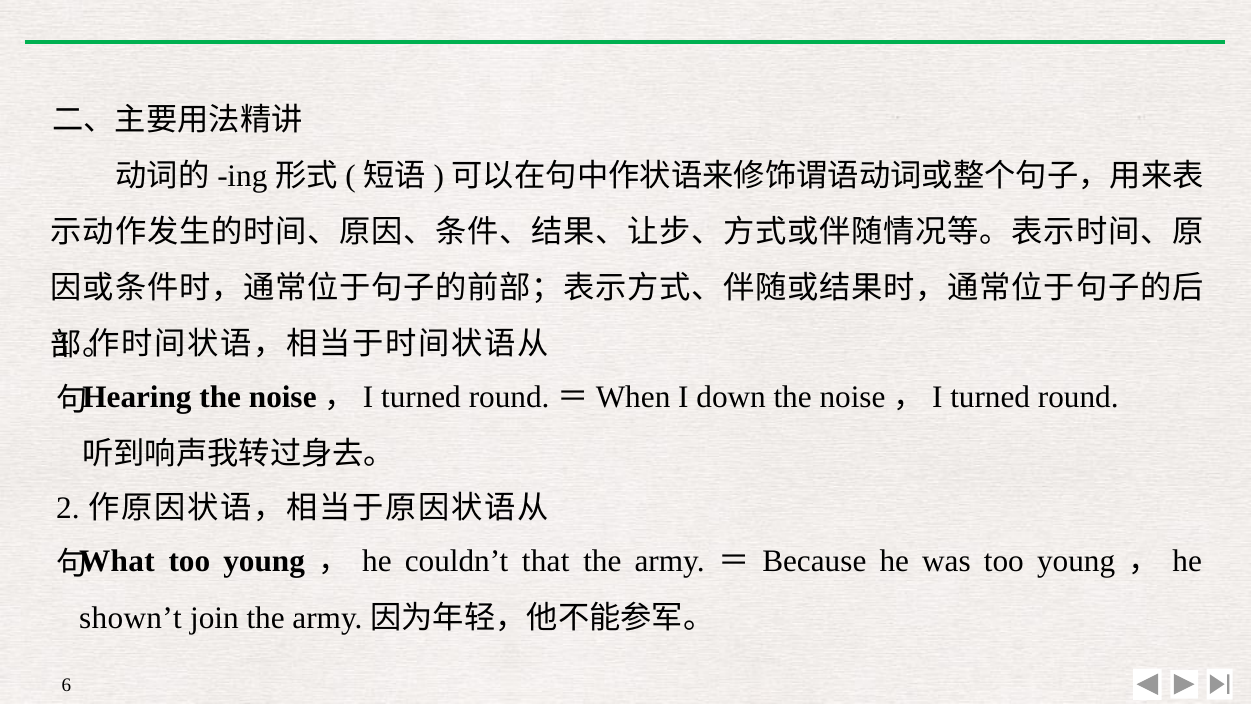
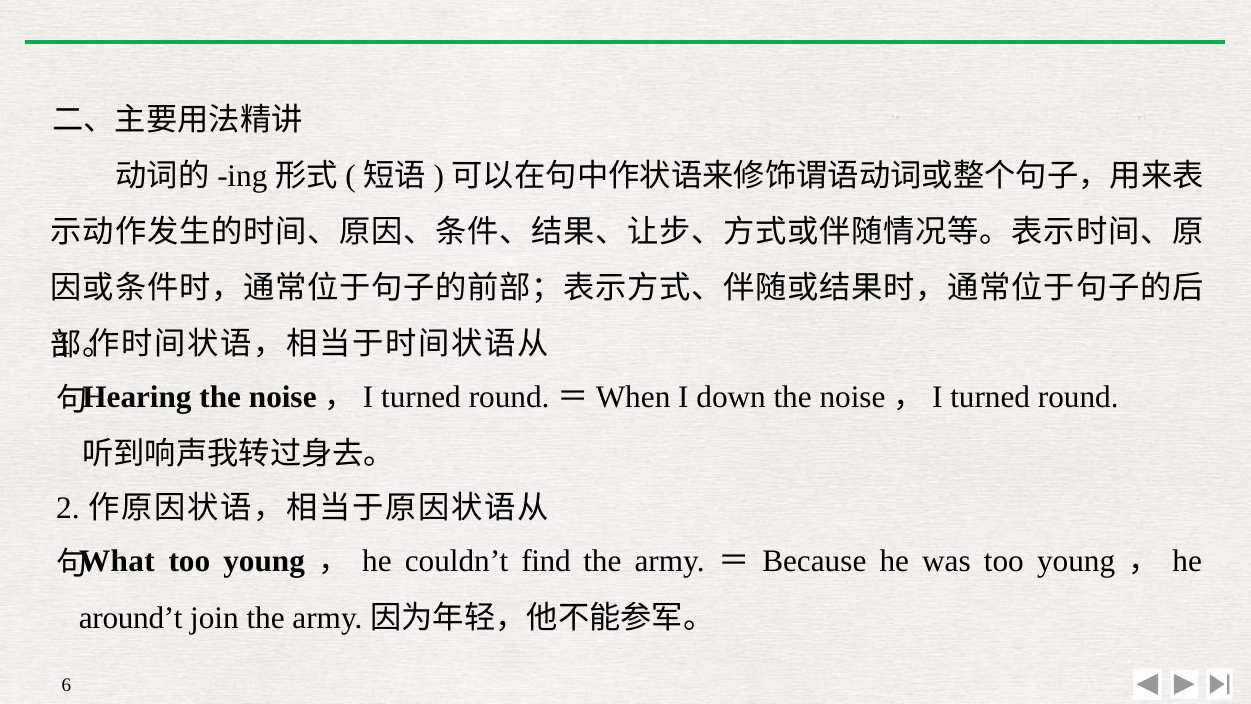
that: that -> find (546, 561)
shown’t: shown’t -> around’t (131, 617)
